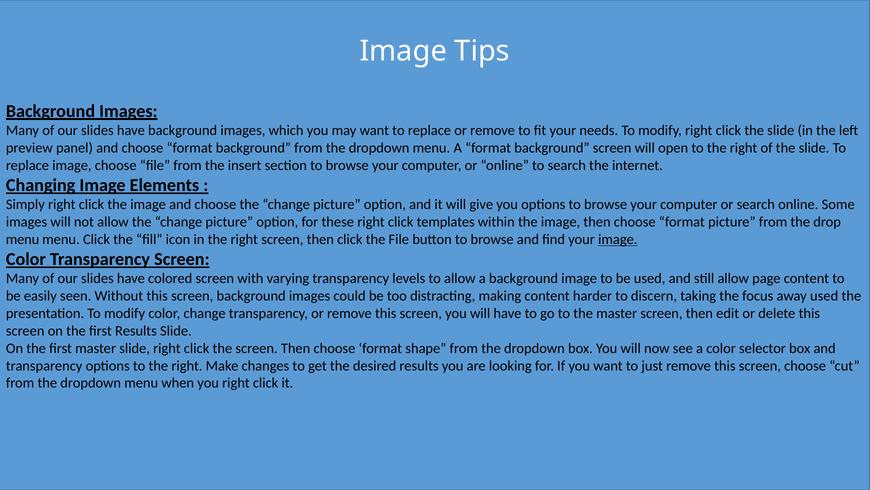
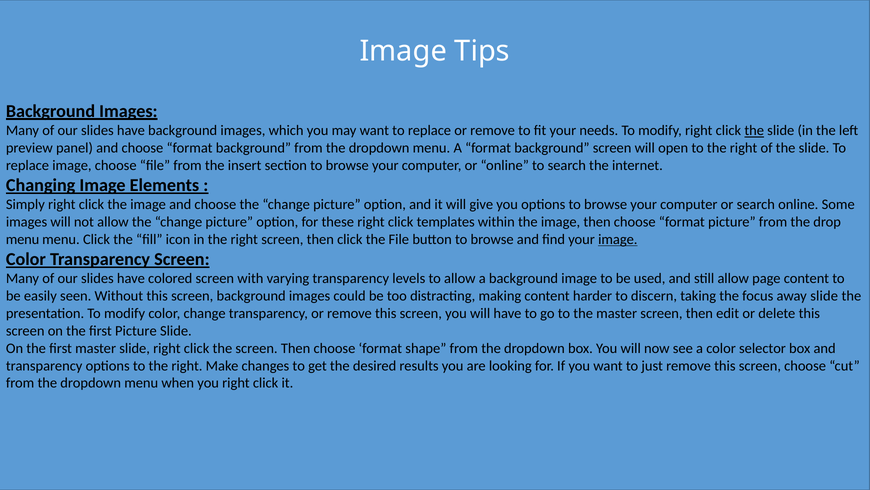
the underline: none -> present (754, 130)
away used: used -> slide (824, 296)
first Results: Results -> Picture (136, 330)
